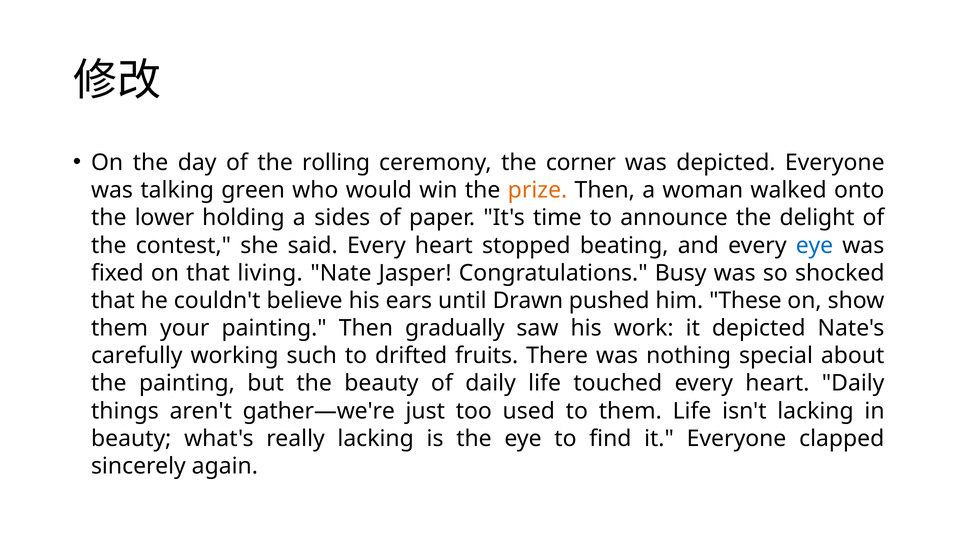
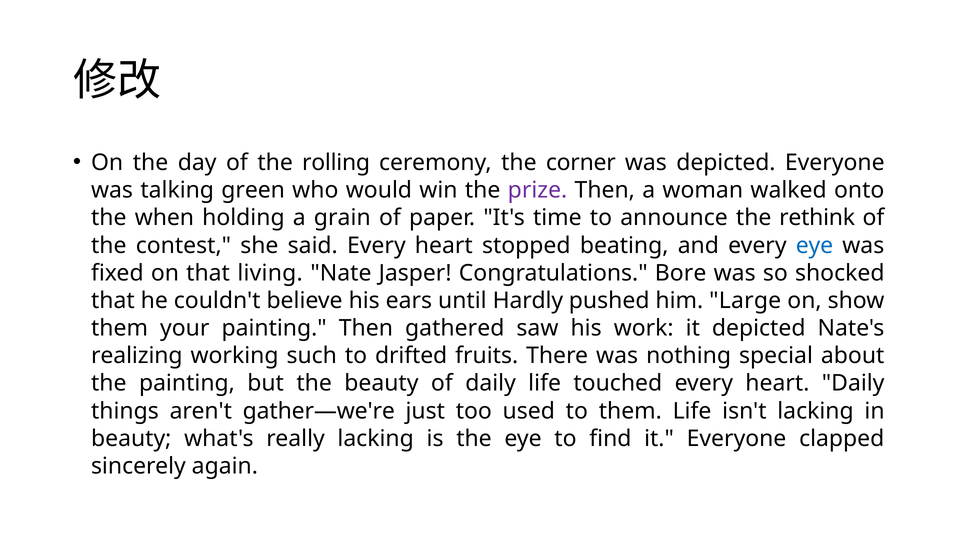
prize colour: orange -> purple (538, 190)
lower: lower -> when (164, 218)
sides: sides -> grain (342, 218)
delight: delight -> rethink (817, 218)
Busy: Busy -> Bore (681, 273)
Drawn: Drawn -> Hardly (528, 300)
These: These -> Large (745, 300)
gradually: gradually -> gathered (455, 328)
carefully: carefully -> realizing (137, 355)
